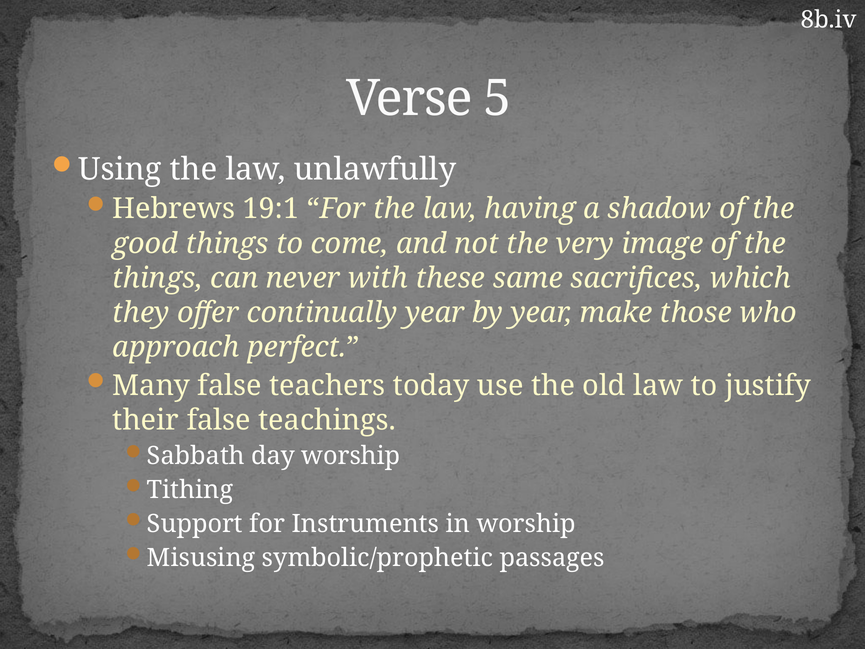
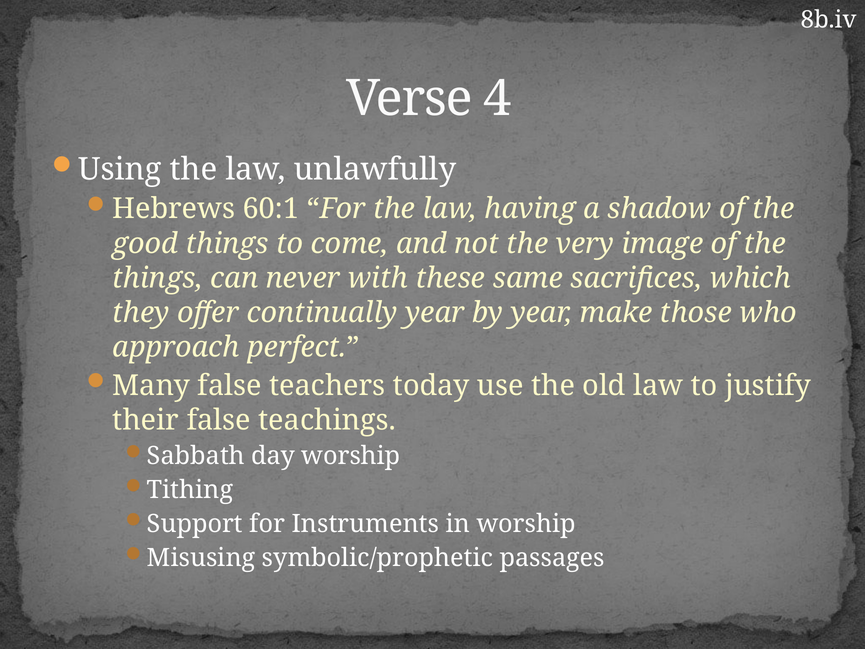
5: 5 -> 4 (498, 99)
19:1: 19:1 -> 60:1 (271, 209)
